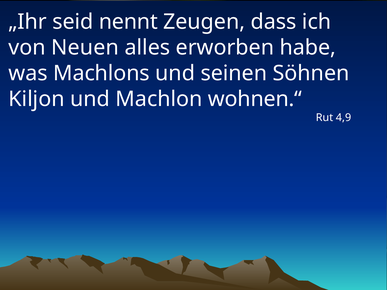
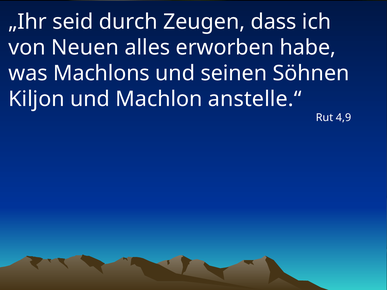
nennt: nennt -> durch (128, 22)
wohnen.“: wohnen.“ -> anstelle.“ (255, 99)
